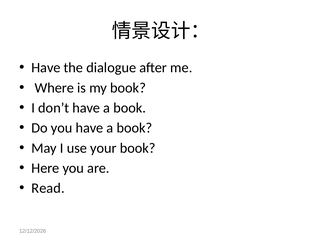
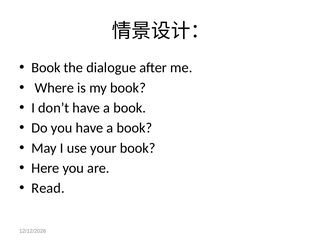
Have: Have -> Book (46, 68)
